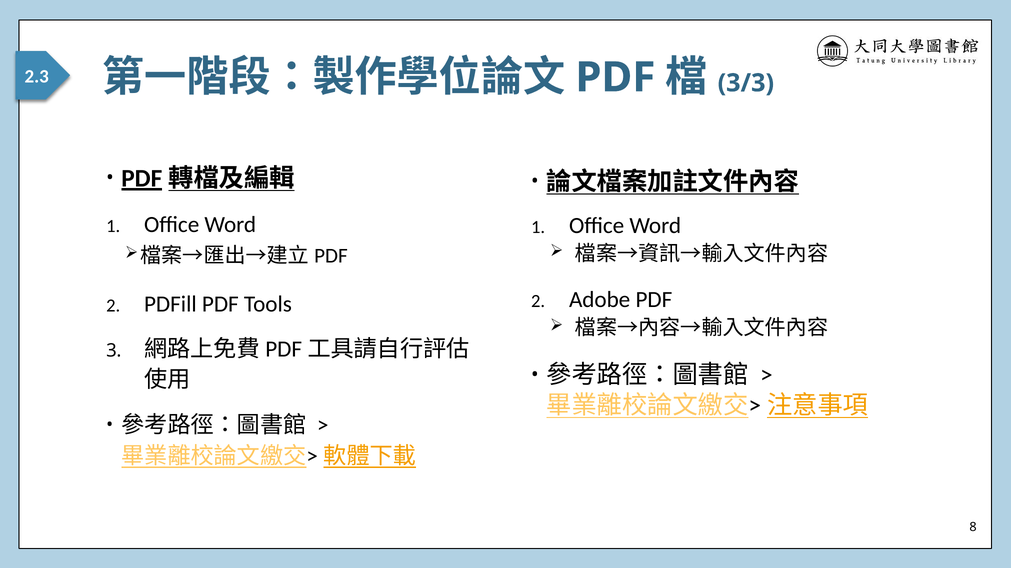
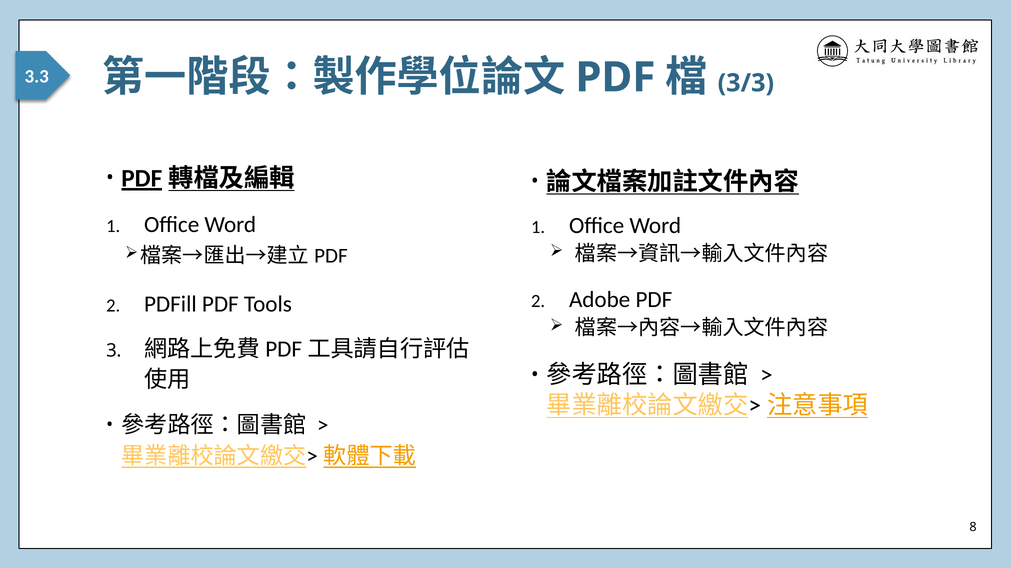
2.3: 2.3 -> 3.3 (37, 77)
